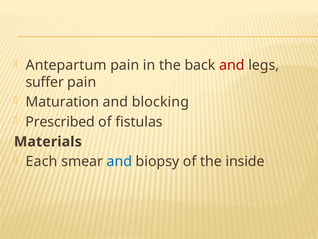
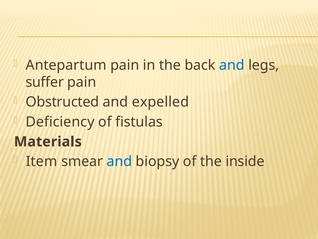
and colour: red -> blue (232, 65)
Maturation: Maturation -> Obstructed (62, 102)
blocking: blocking -> expelled (160, 102)
Prescribed: Prescribed -> Deficiency (60, 122)
Each: Each -> Item (42, 161)
